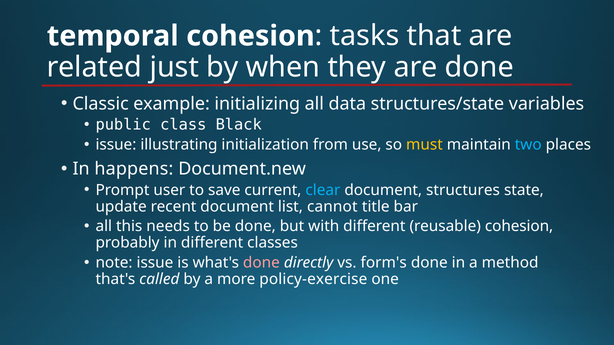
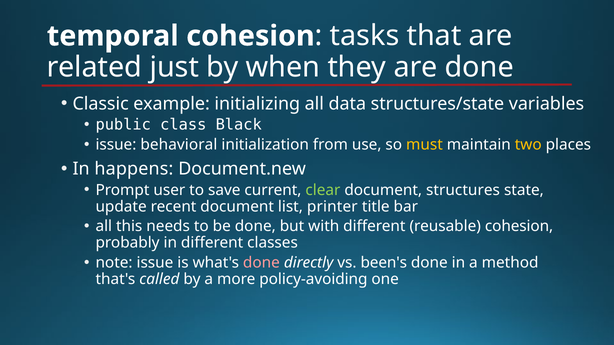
illustrating: illustrating -> behavioral (179, 145)
two colour: light blue -> yellow (528, 145)
clear colour: light blue -> light green (323, 190)
cannot: cannot -> printer (332, 207)
form's: form's -> been's (384, 263)
policy-exercise: policy-exercise -> policy-avoiding (313, 279)
